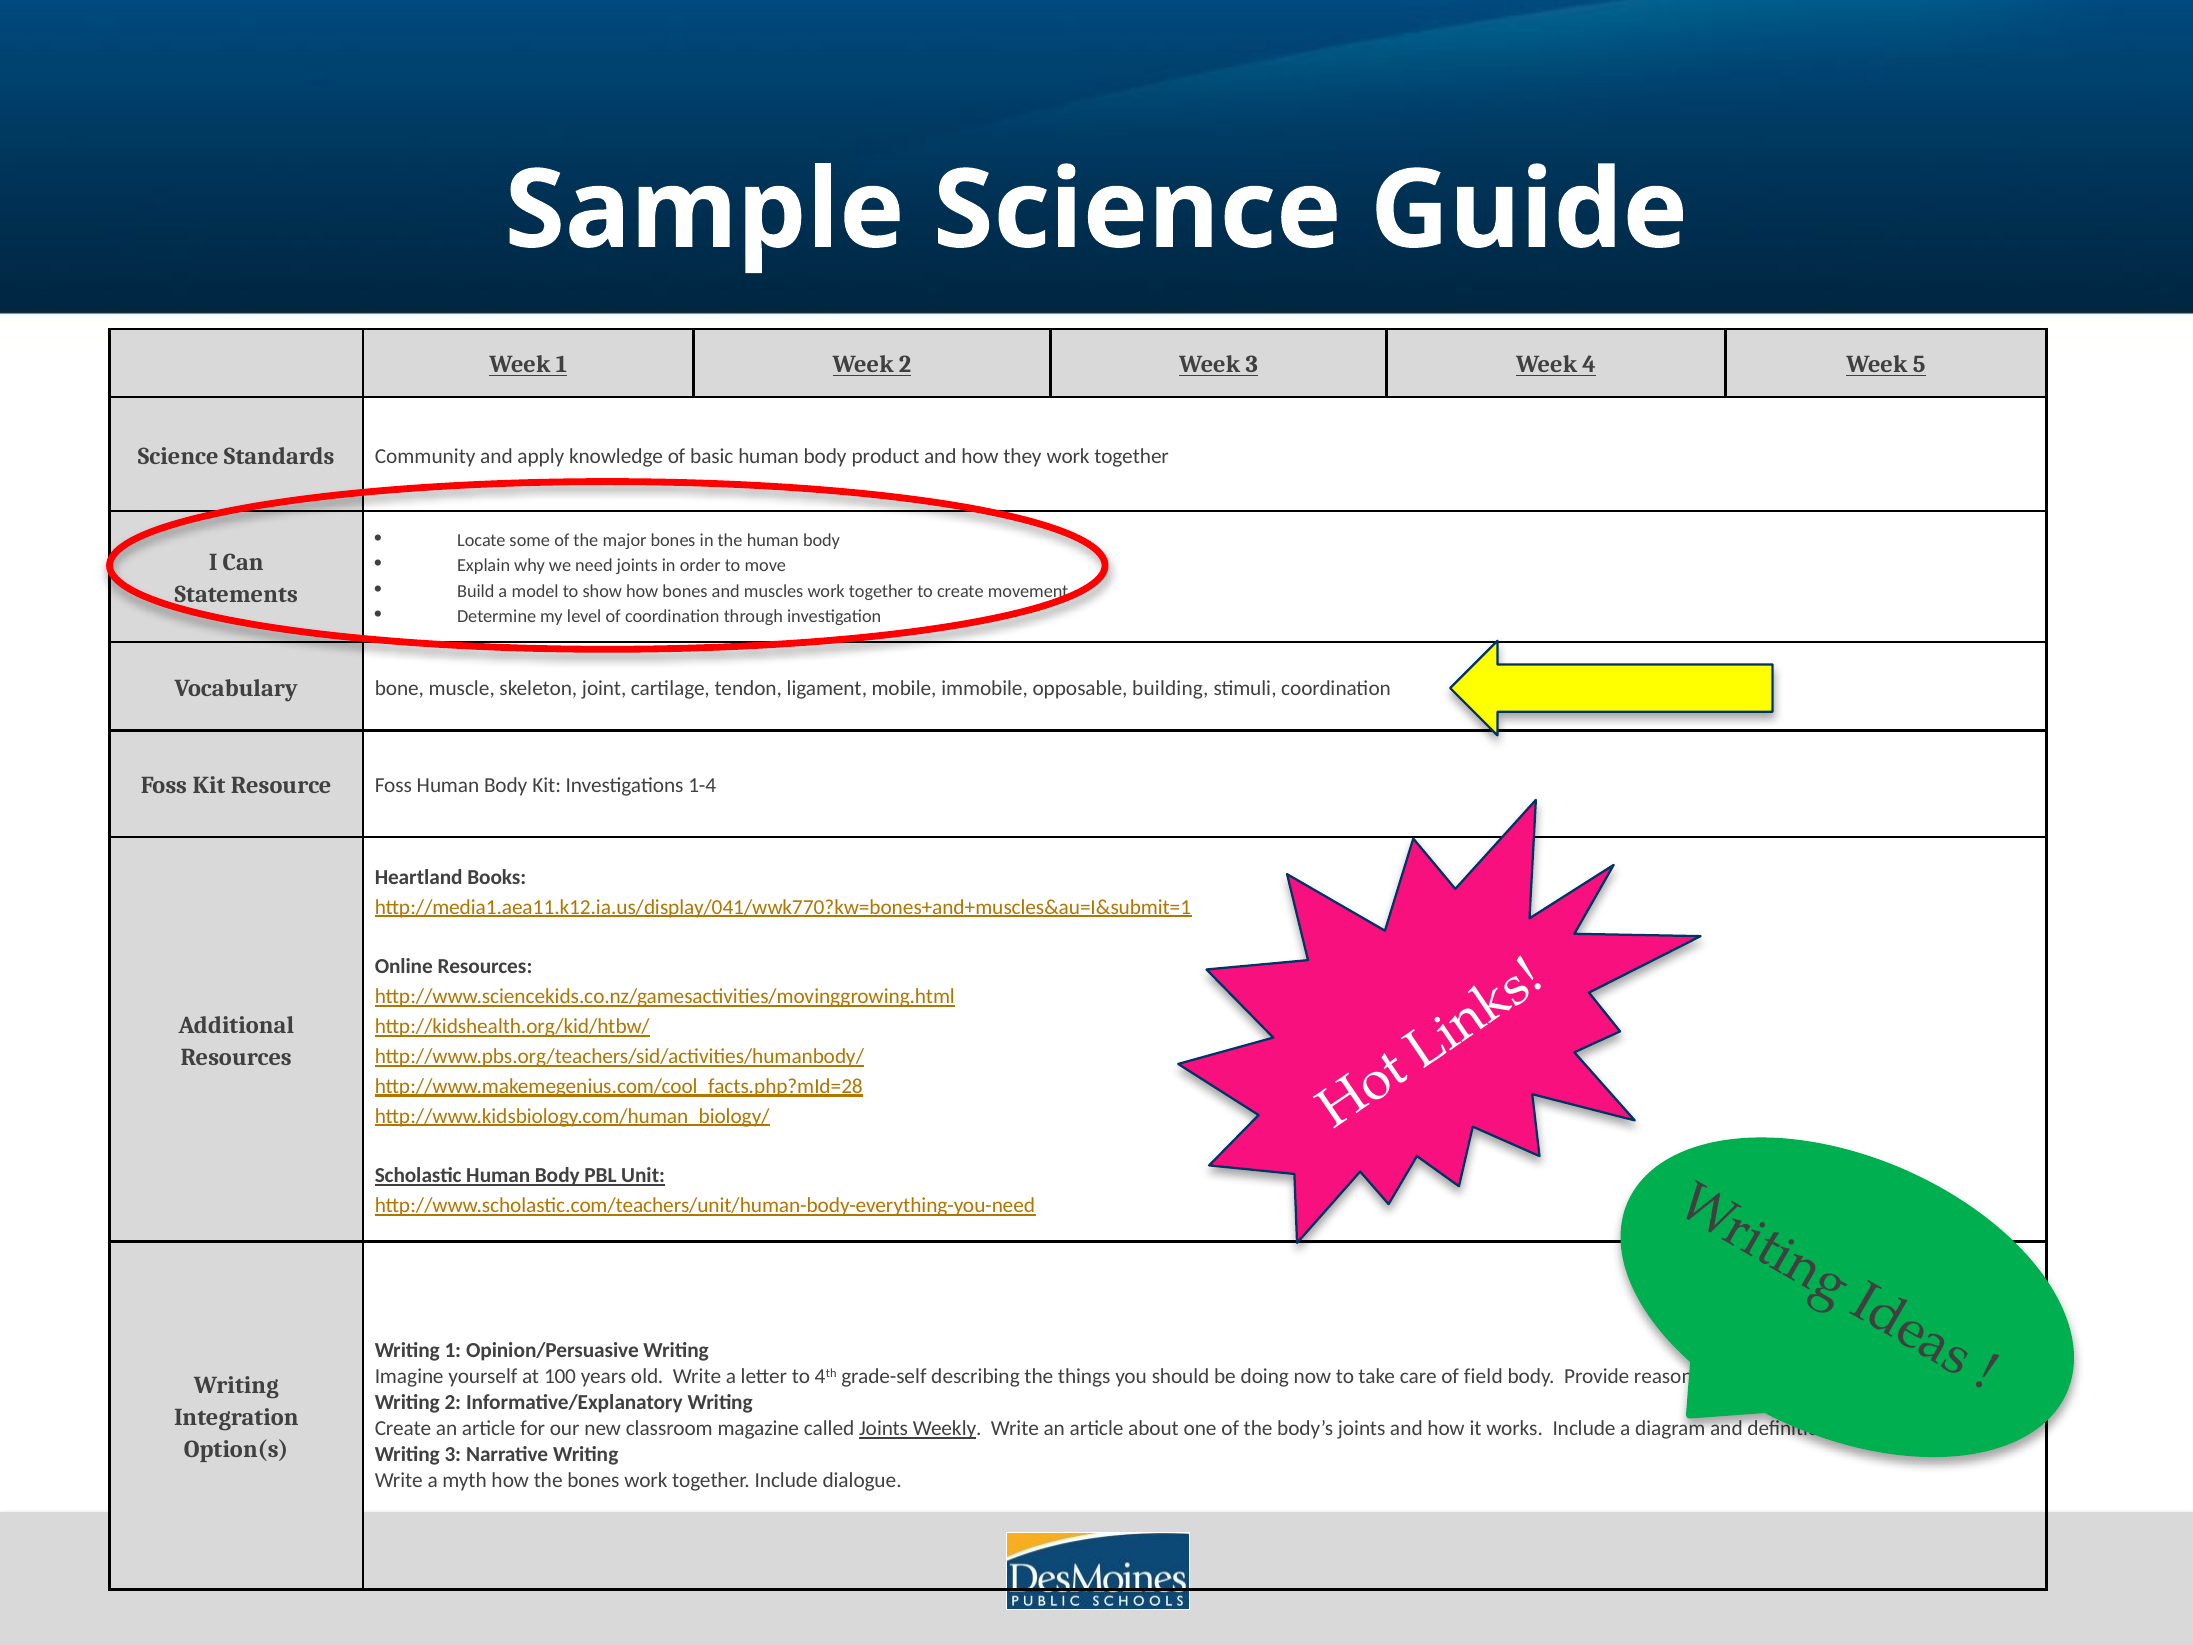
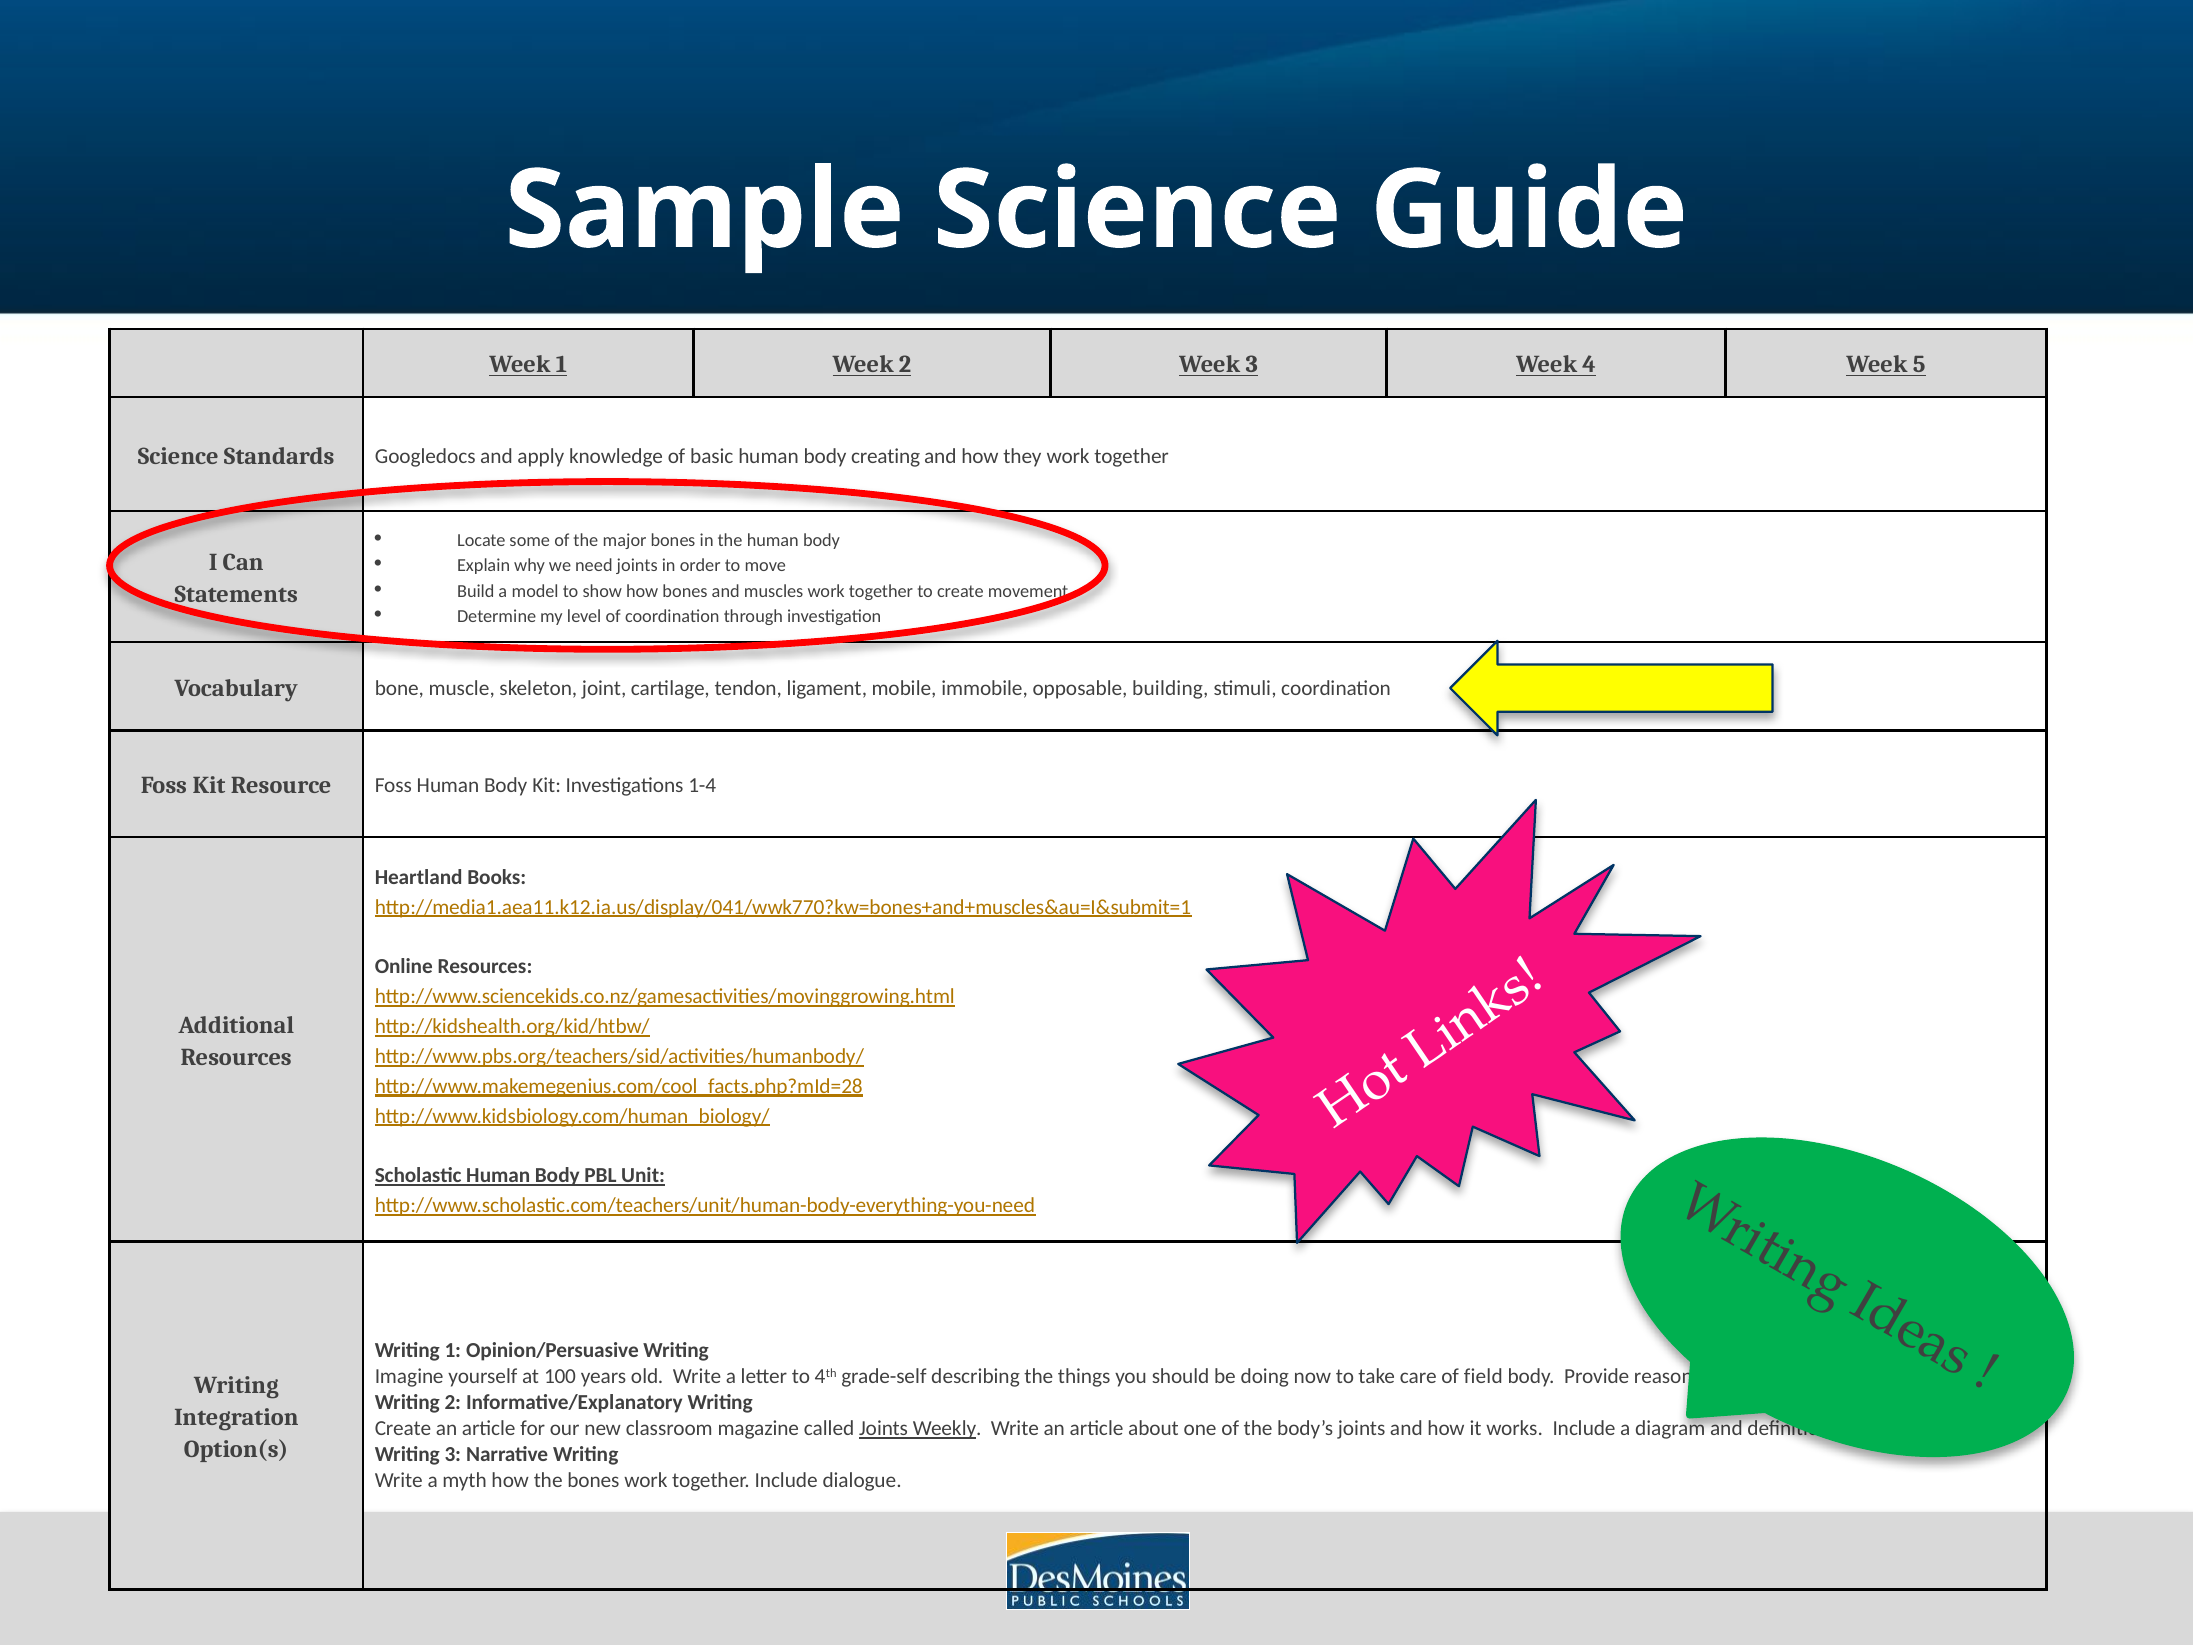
Community: Community -> Googledocs (425, 456)
product: product -> creating (886, 456)
